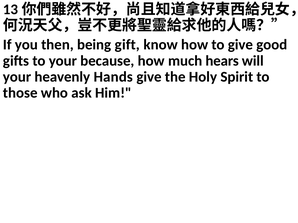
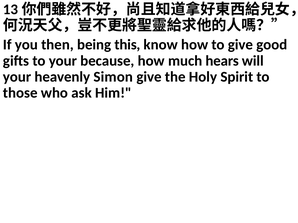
gift: gift -> this (127, 45)
Hands: Hands -> Simon (113, 77)
